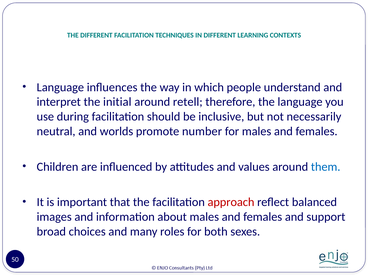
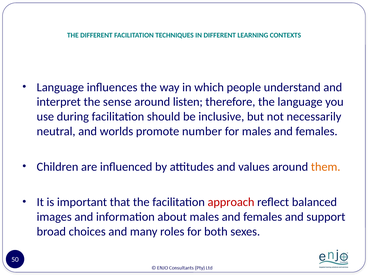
initial: initial -> sense (117, 102)
retell: retell -> listen (188, 102)
them colour: blue -> orange (326, 167)
